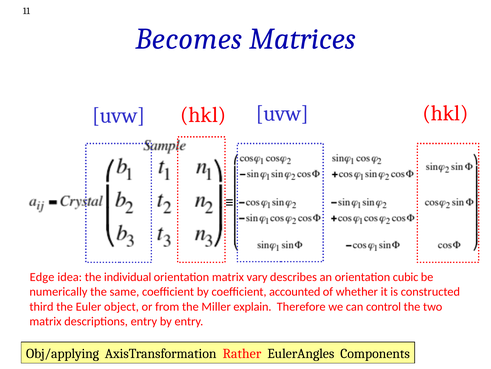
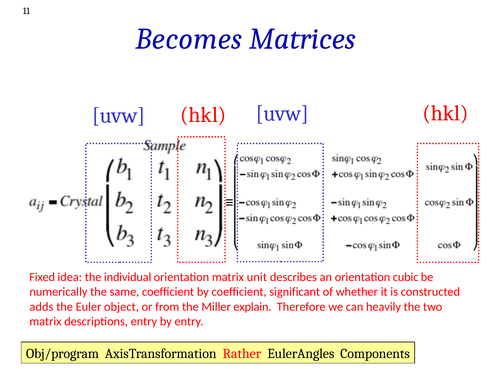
Edge: Edge -> Fixed (42, 277)
vary: vary -> unit (257, 277)
accounted: accounted -> significant (295, 291)
third: third -> adds (41, 306)
control: control -> heavily (383, 306)
Obj/applying: Obj/applying -> Obj/program (63, 353)
